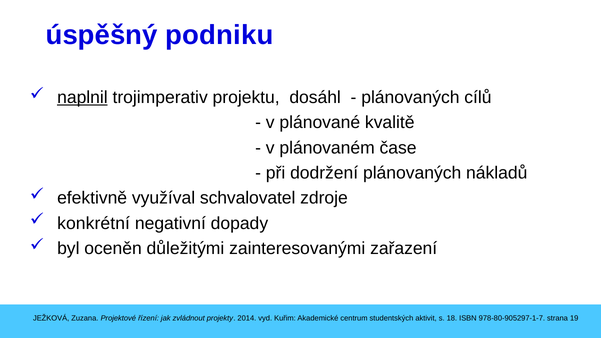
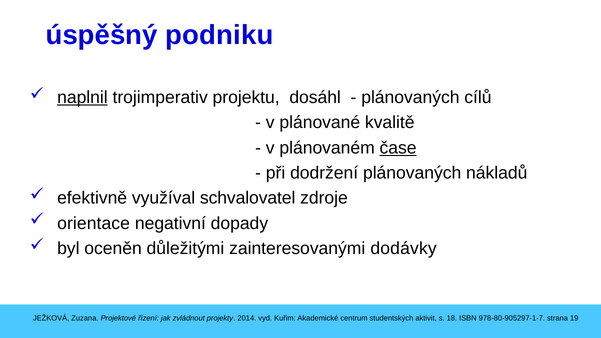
čase underline: none -> present (398, 148)
konkrétní: konkrétní -> orientace (94, 223)
zařazení: zařazení -> dodávky (404, 248)
